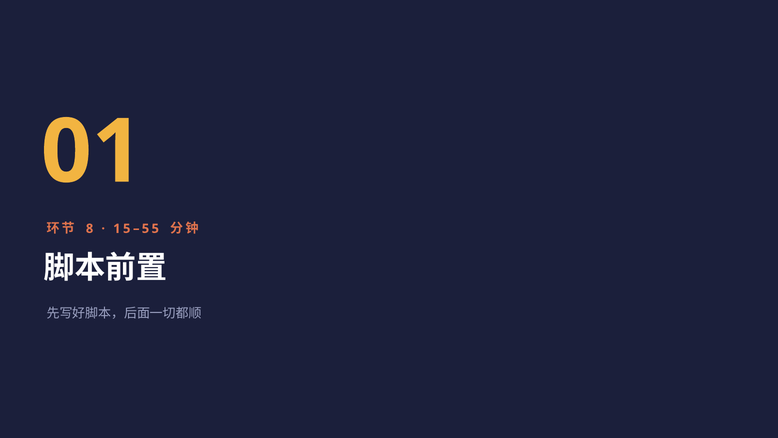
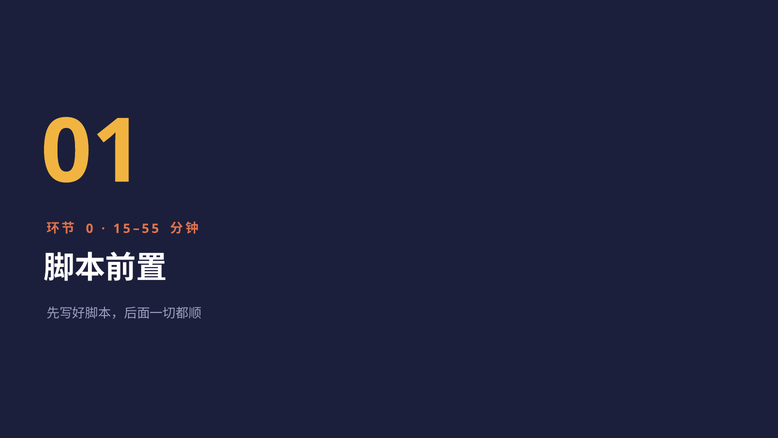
8: 8 -> 0 (90, 228)
